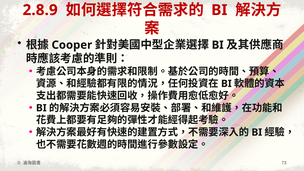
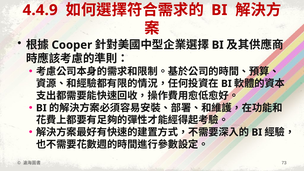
2.8.9: 2.8.9 -> 4.4.9 (40, 10)
